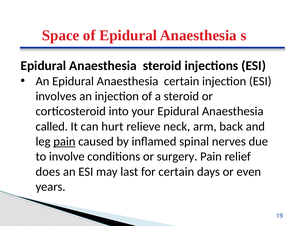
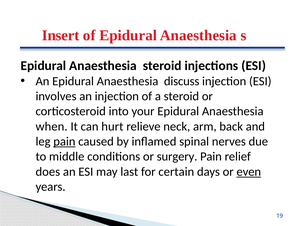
Space: Space -> Insert (61, 35)
Anaesthesia certain: certain -> discuss (182, 81)
called: called -> when (52, 126)
involve: involve -> middle (67, 156)
even underline: none -> present (249, 171)
